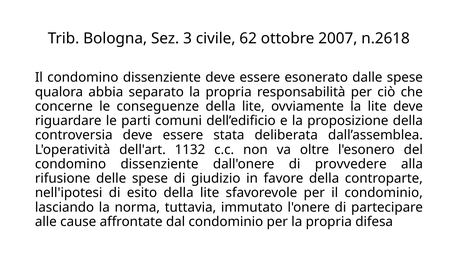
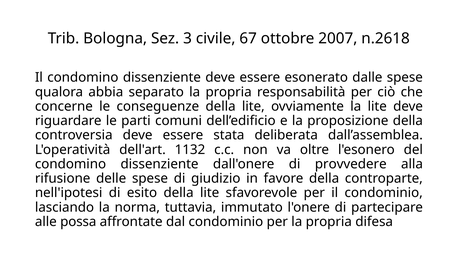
62: 62 -> 67 (248, 39)
cause: cause -> possa (78, 221)
